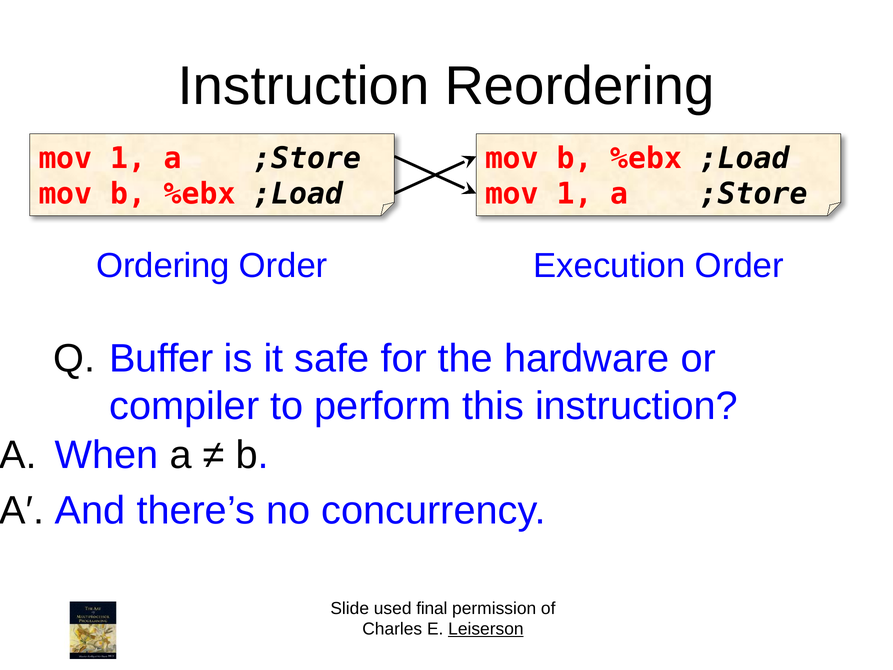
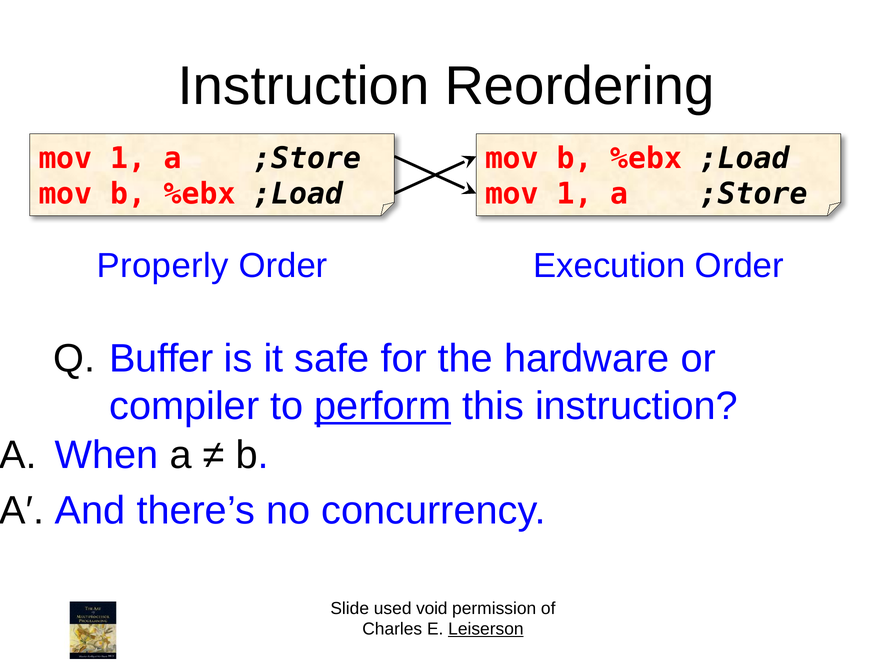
Ordering: Ordering -> Properly (163, 266)
perform underline: none -> present (383, 406)
final: final -> void (432, 608)
